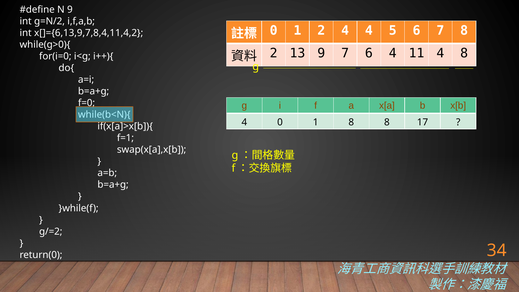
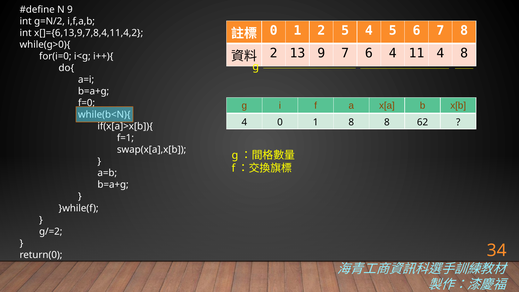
2 4: 4 -> 5 (345, 30)
17: 17 -> 62 (423, 122)
